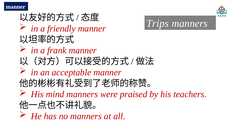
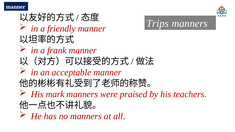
mind: mind -> mark (55, 94)
